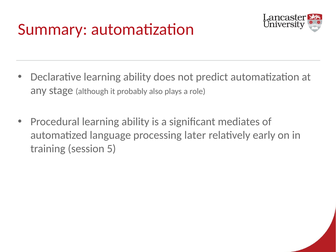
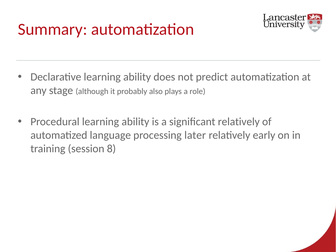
significant mediates: mediates -> relatively (239, 122)
5: 5 -> 8 (111, 149)
